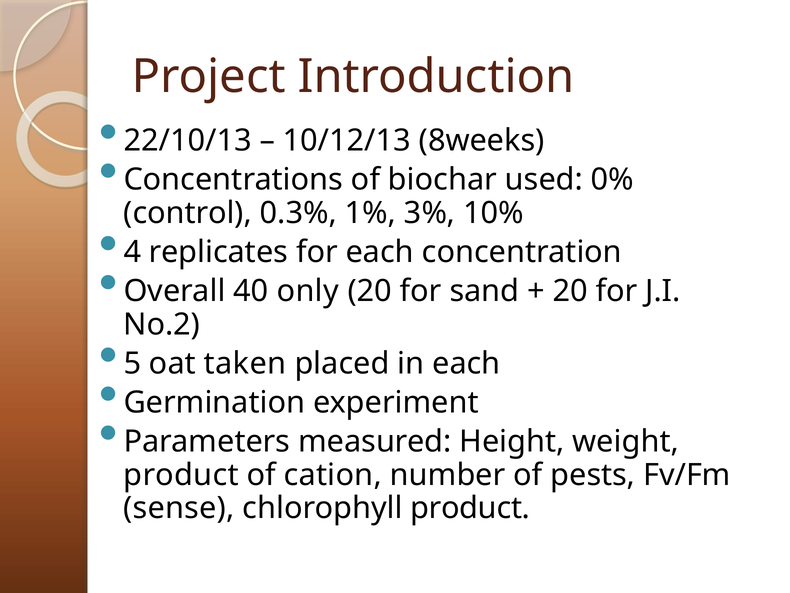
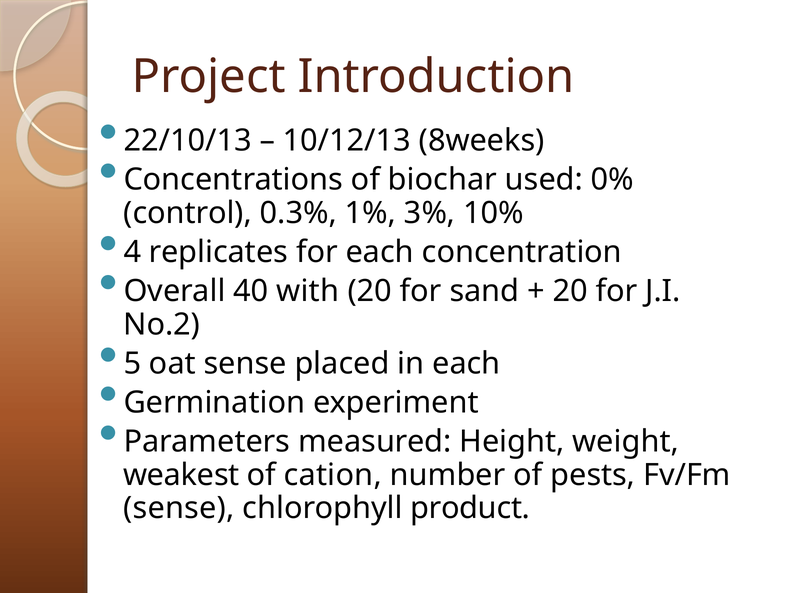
only: only -> with (308, 291)
oat taken: taken -> sense (245, 363)
product: product -> weakest (181, 475)
